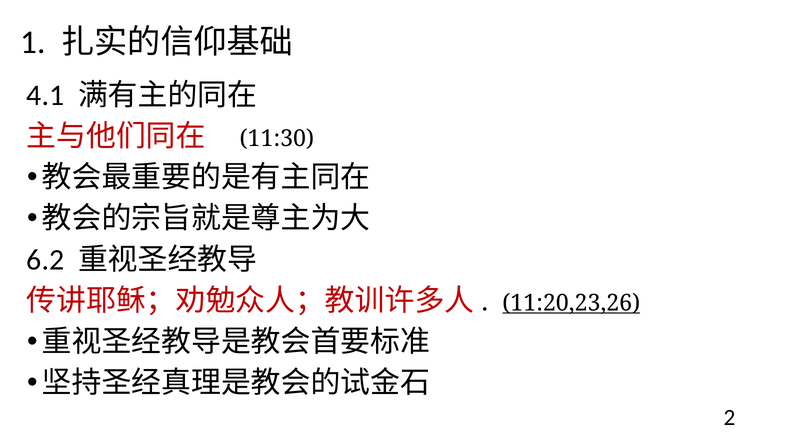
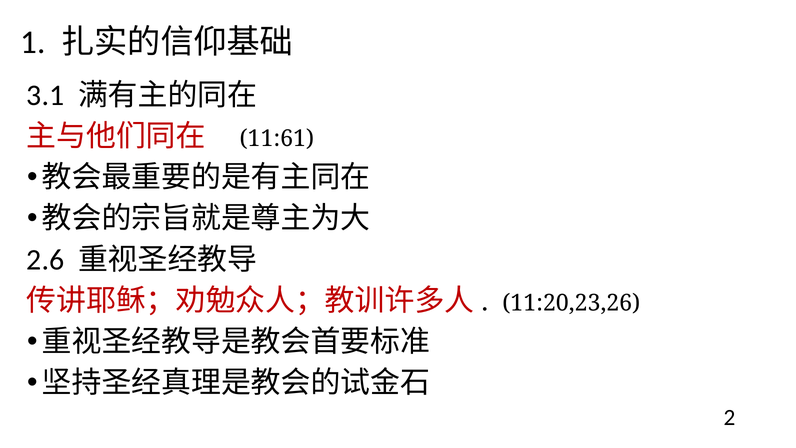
4.1: 4.1 -> 3.1 (45, 95)
11:30: 11:30 -> 11:61 (277, 138)
6.2: 6.2 -> 2.6 (45, 260)
11:20,23,26 underline: present -> none (571, 303)
